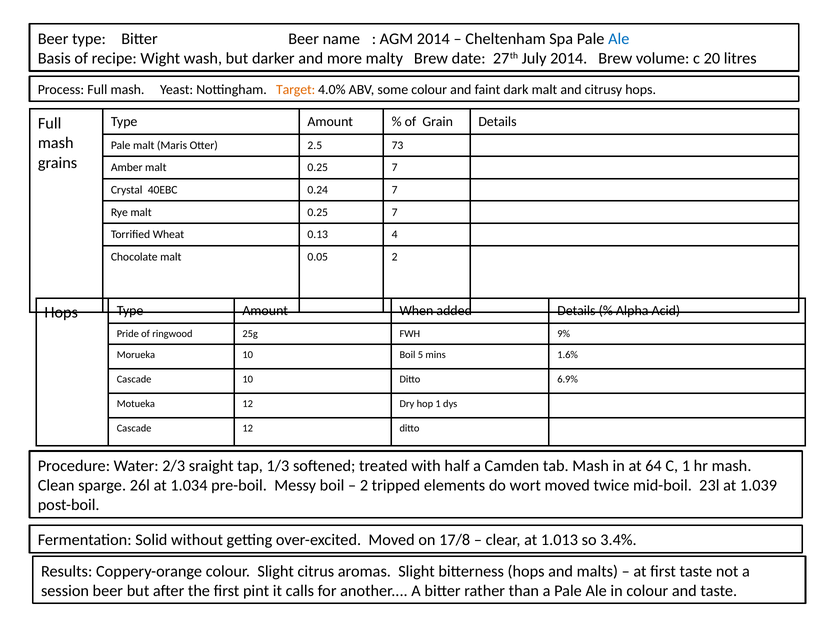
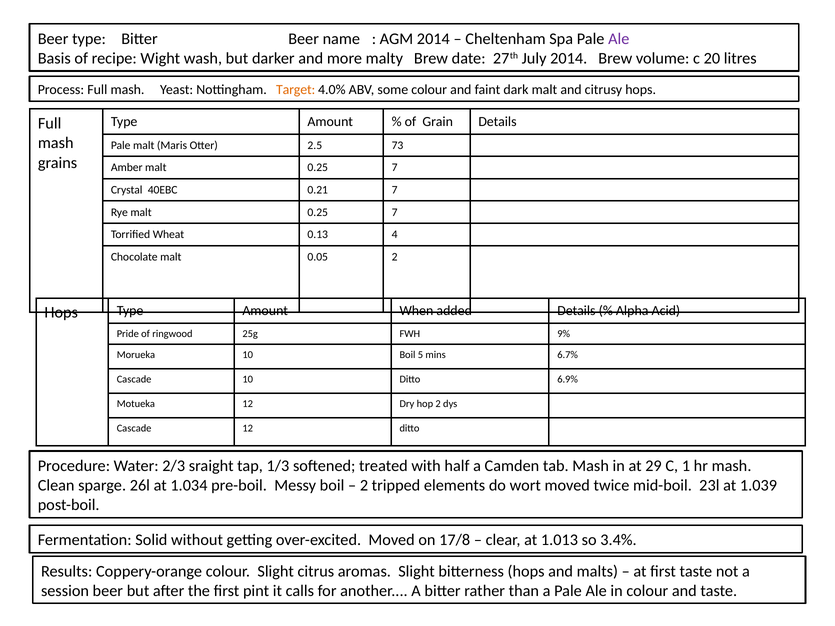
Ale colour: blue -> purple (619, 39)
0.24: 0.24 -> 0.21 (318, 190)
1.6%: 1.6% -> 6.7% (568, 355)
hop 1: 1 -> 2 (438, 404)
64: 64 -> 29 (653, 466)
